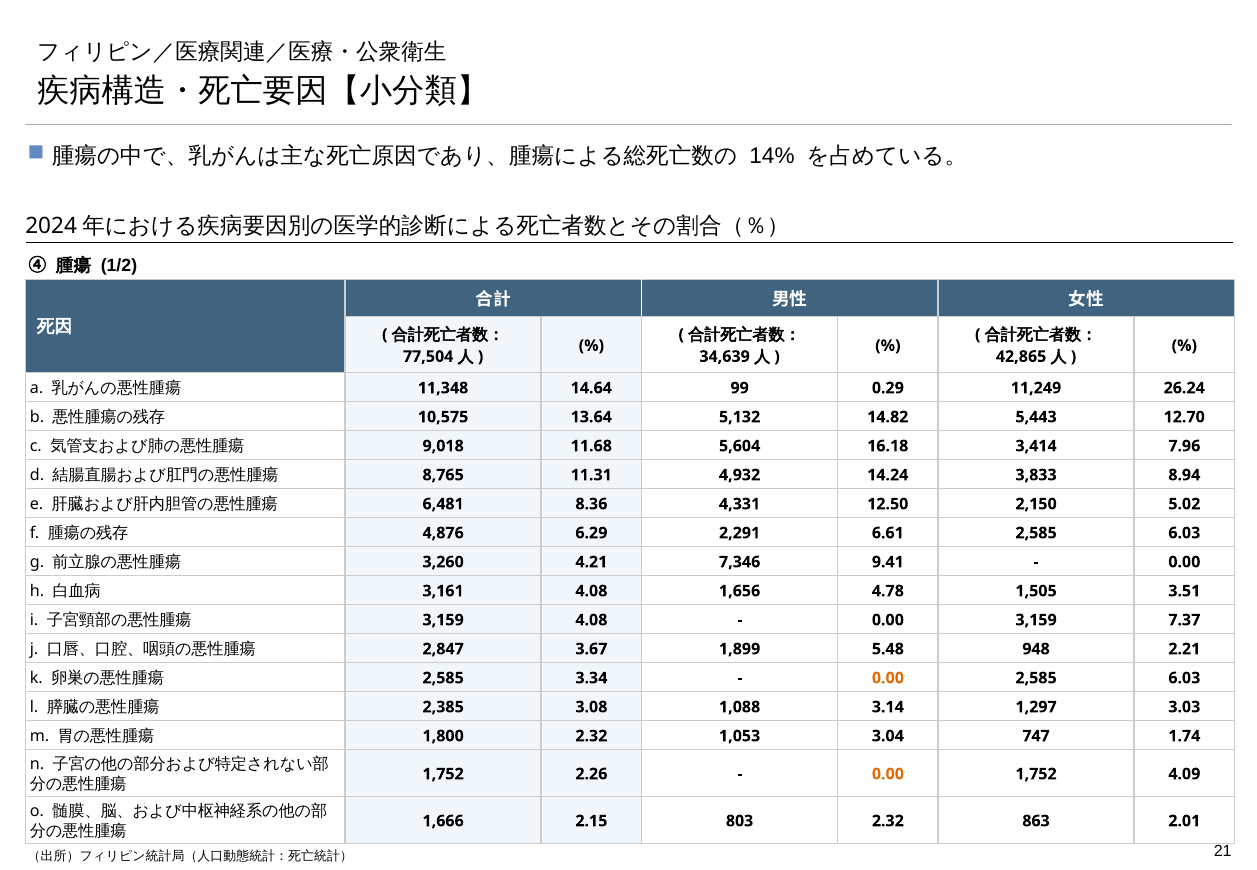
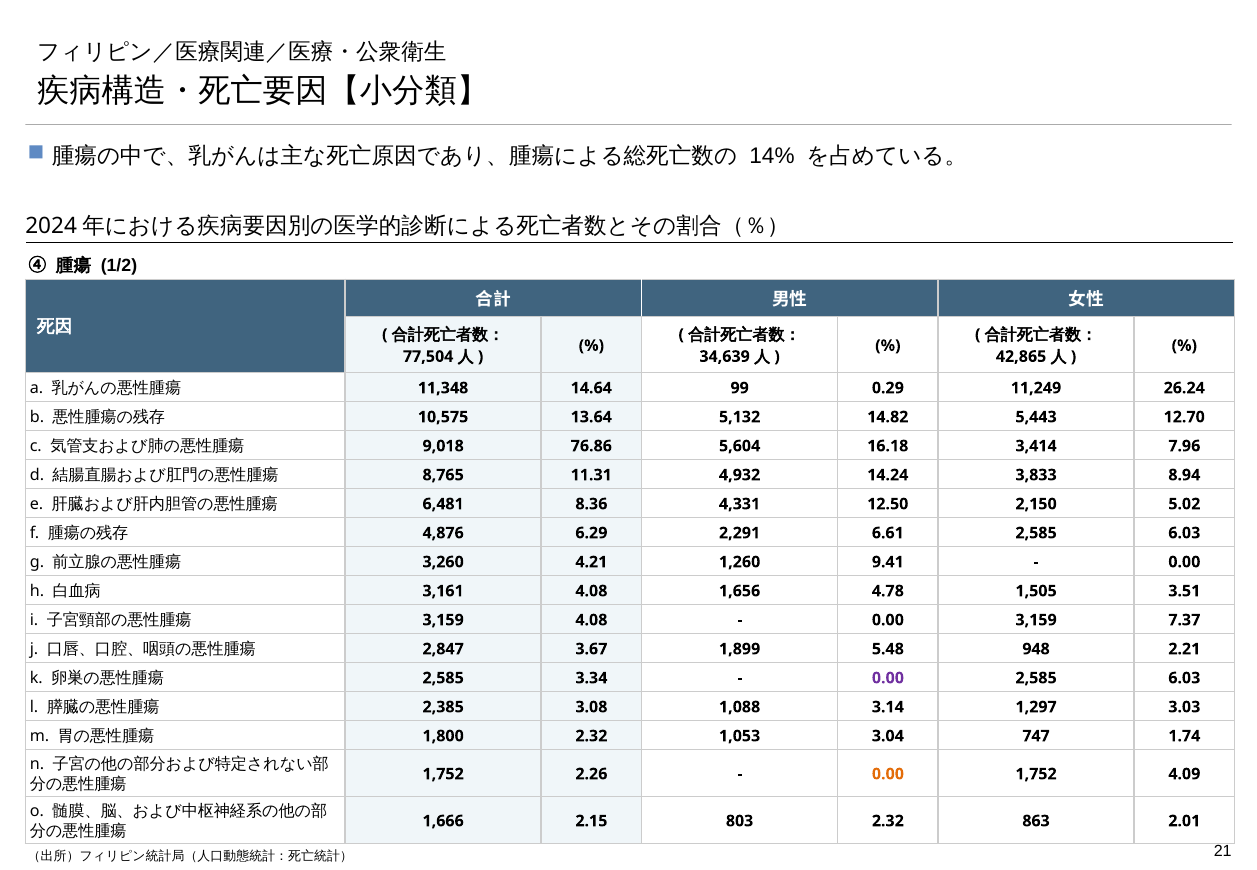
11.68: 11.68 -> 76.86 (591, 446)
7,346: 7,346 -> 1,260 (740, 562)
0.00 colour: orange -> purple (888, 678)
